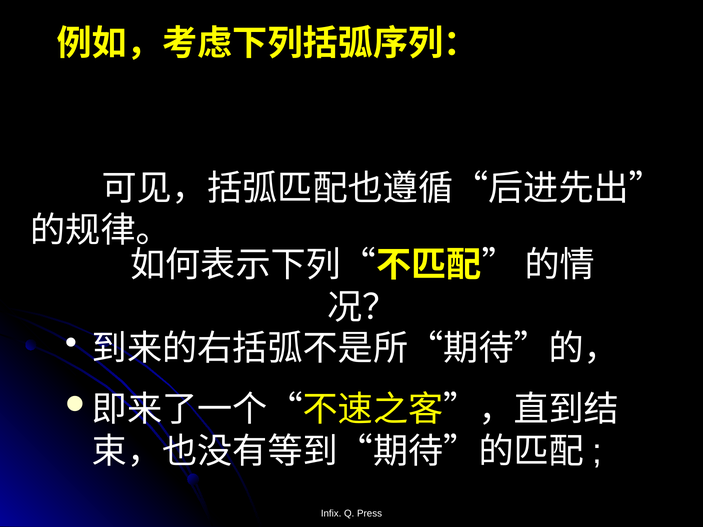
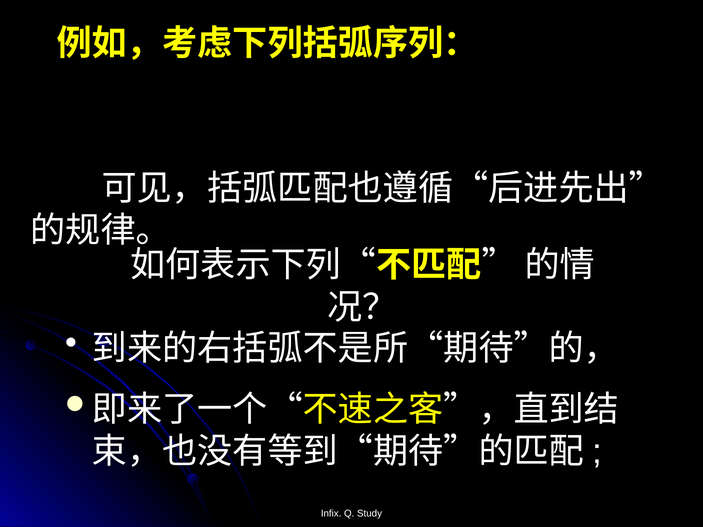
Press: Press -> Study (370, 514)
